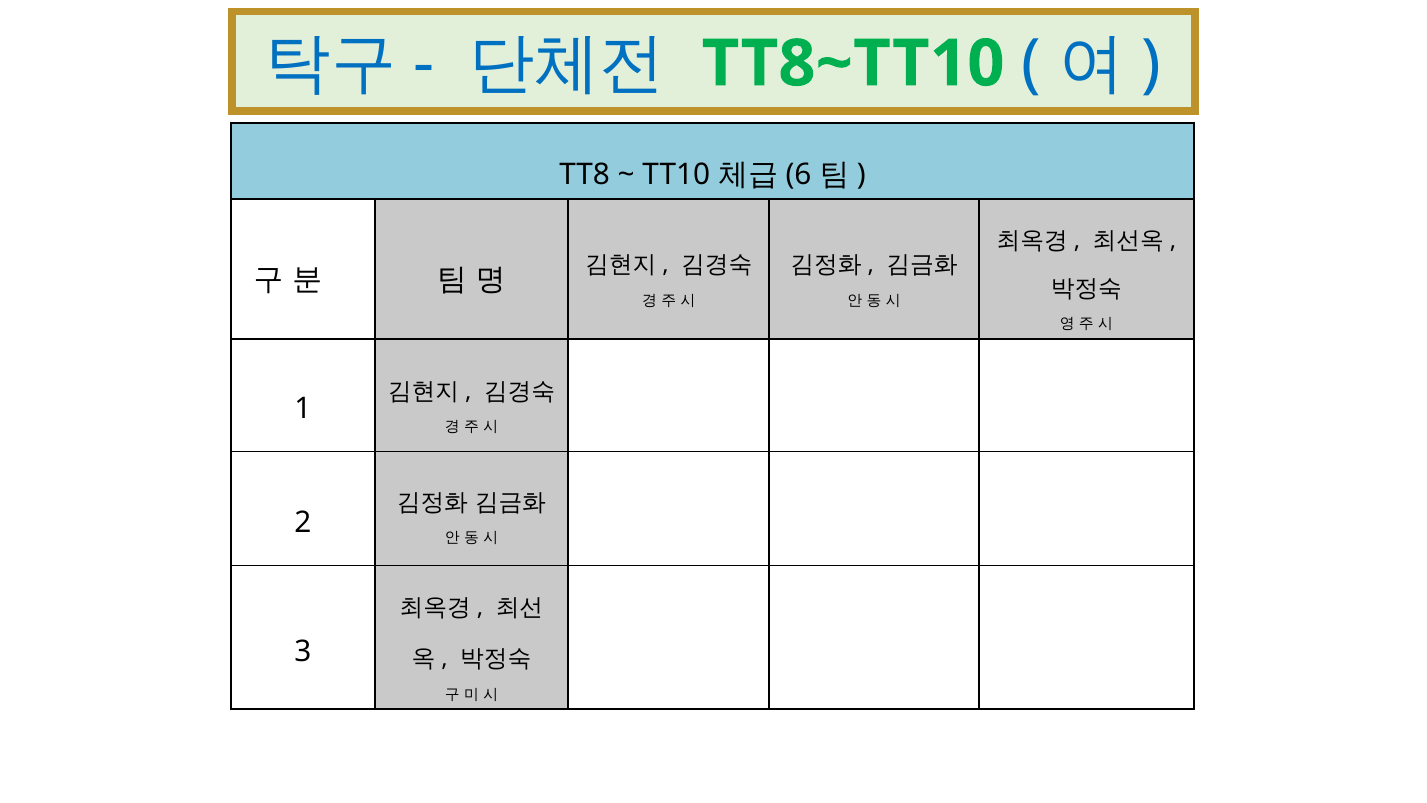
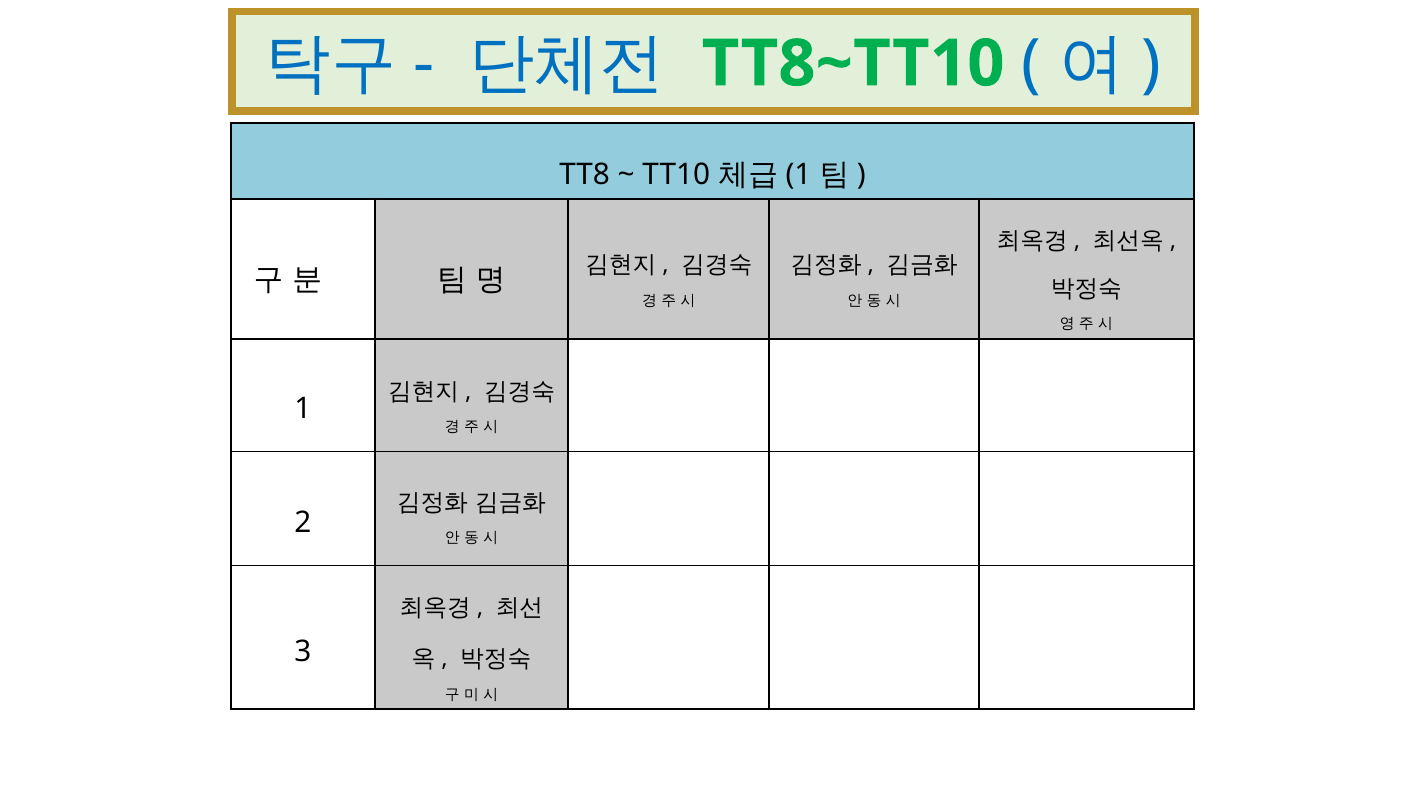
6: 6 -> 1 (799, 175)
